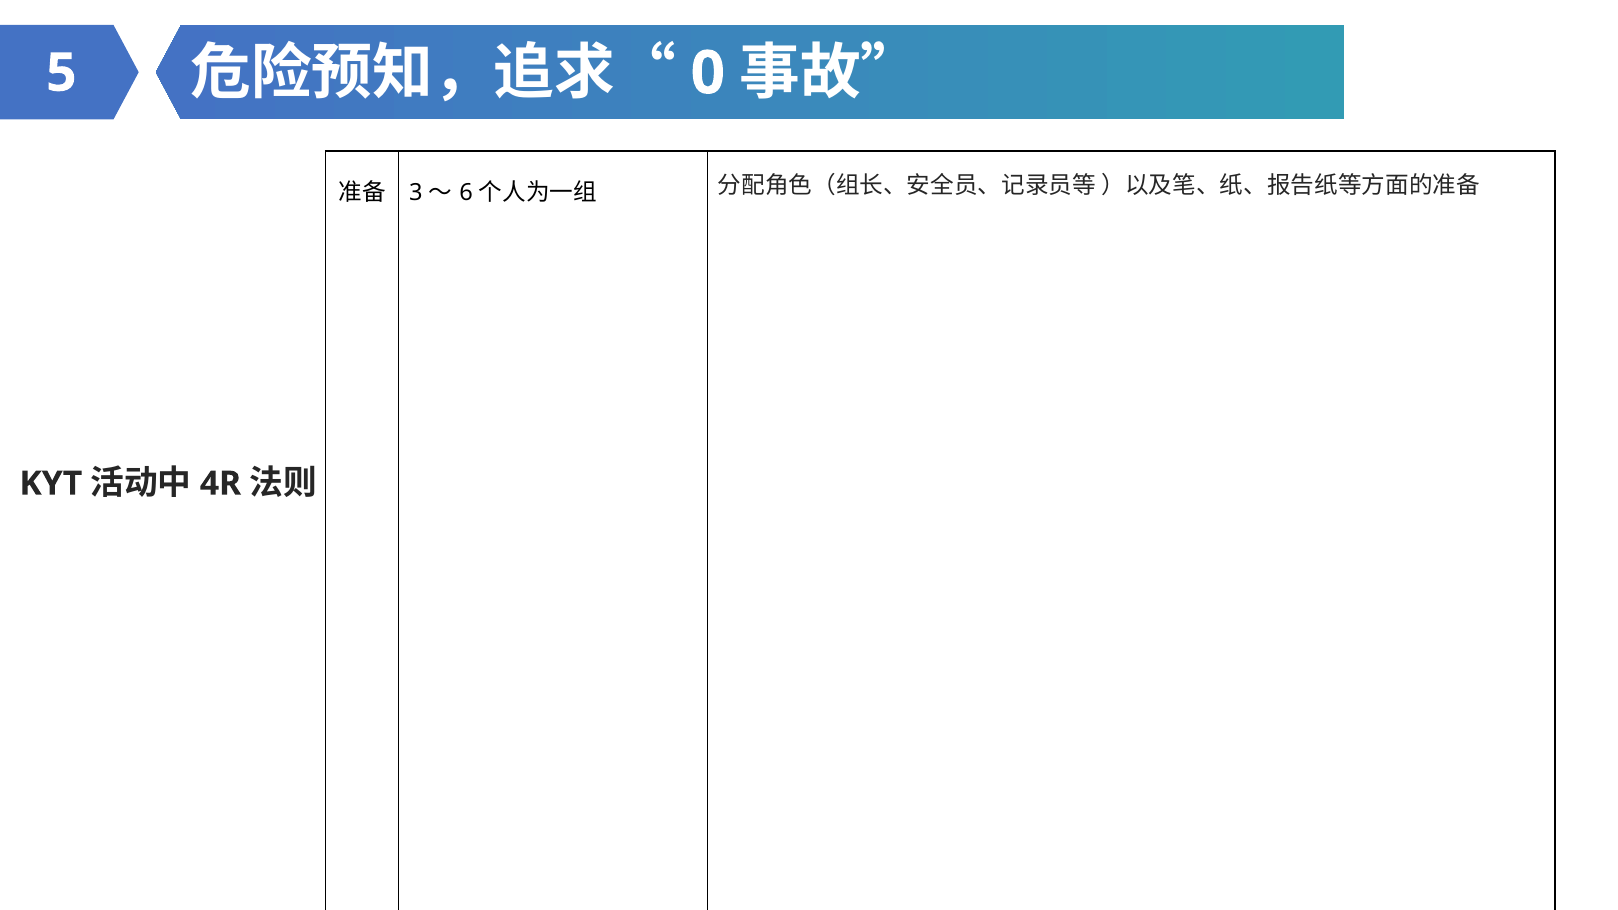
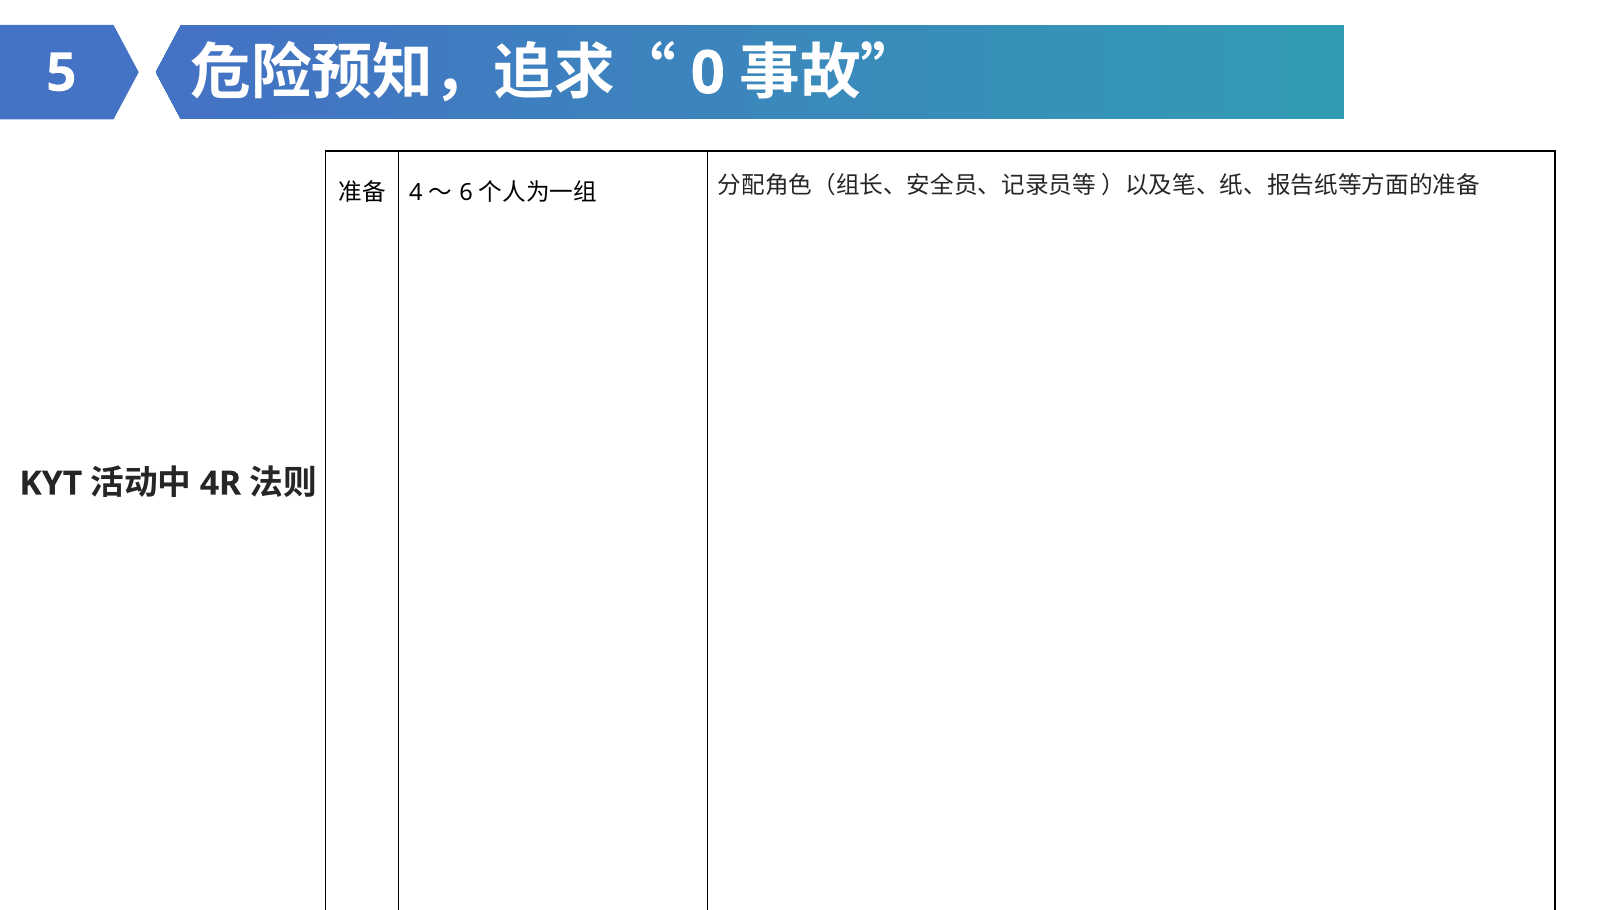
3: 3 -> 4 (416, 193)
